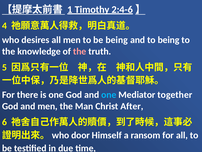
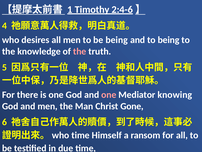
one colour: light blue -> pink (109, 94)
together: together -> knowing (175, 94)
After: After -> Gone (132, 106)
door: door -> time (80, 135)
